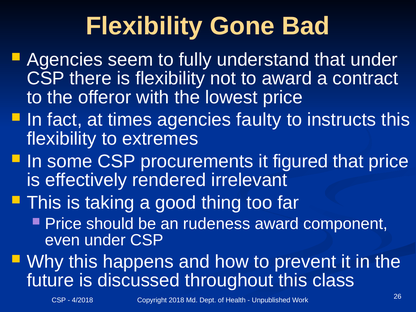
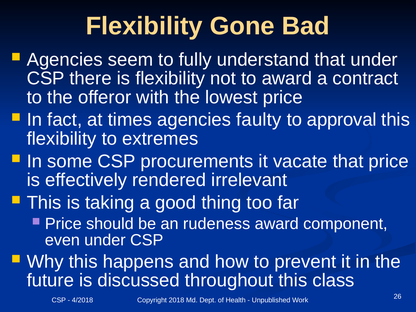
instructs: instructs -> approval (342, 120)
figured: figured -> vacate (300, 161)
